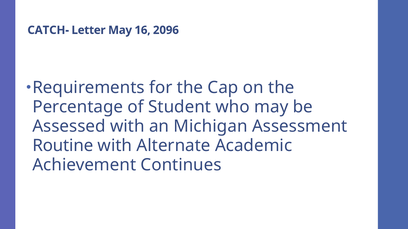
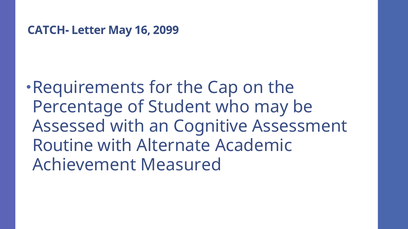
2096: 2096 -> 2099 (166, 30)
Michigan: Michigan -> Cognitive (211, 127)
Continues: Continues -> Measured (181, 165)
